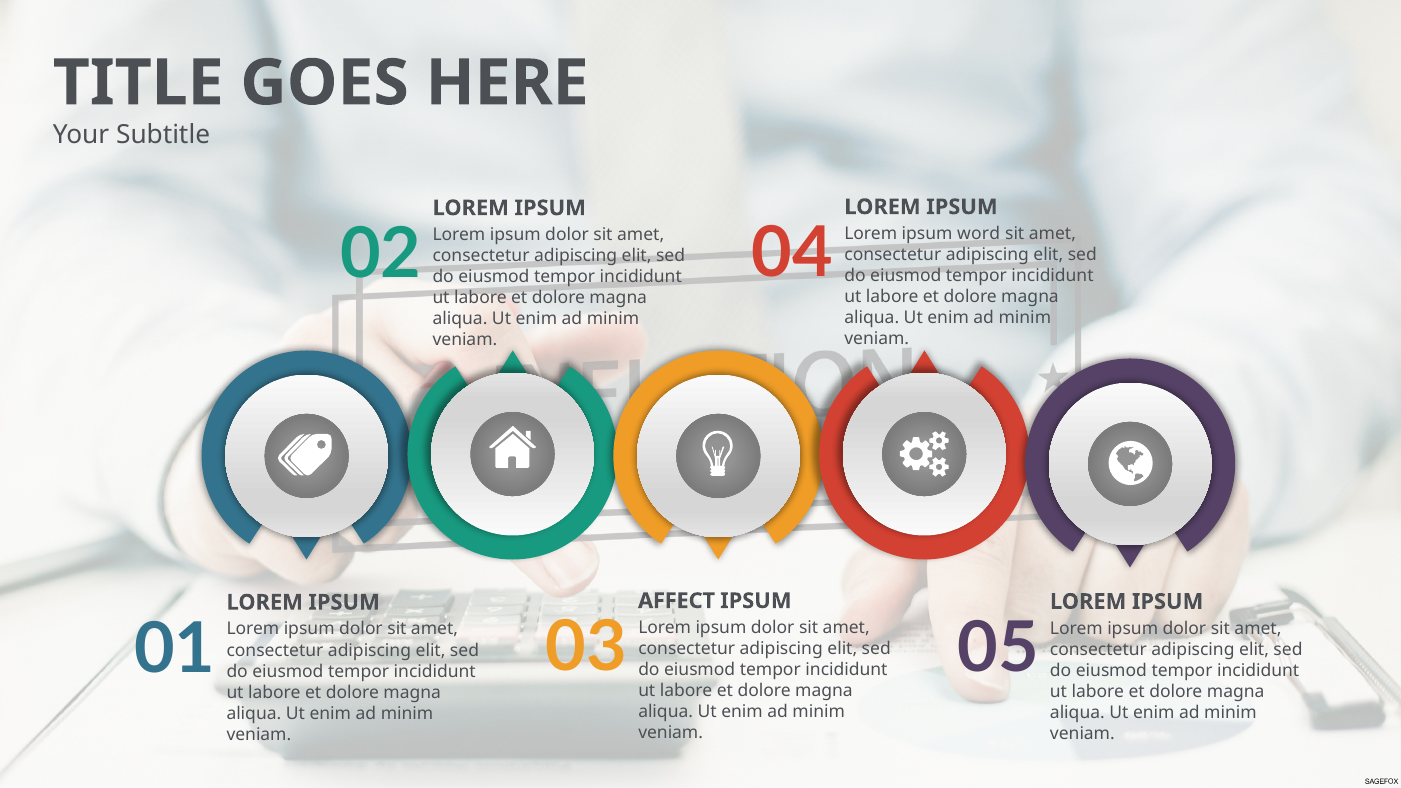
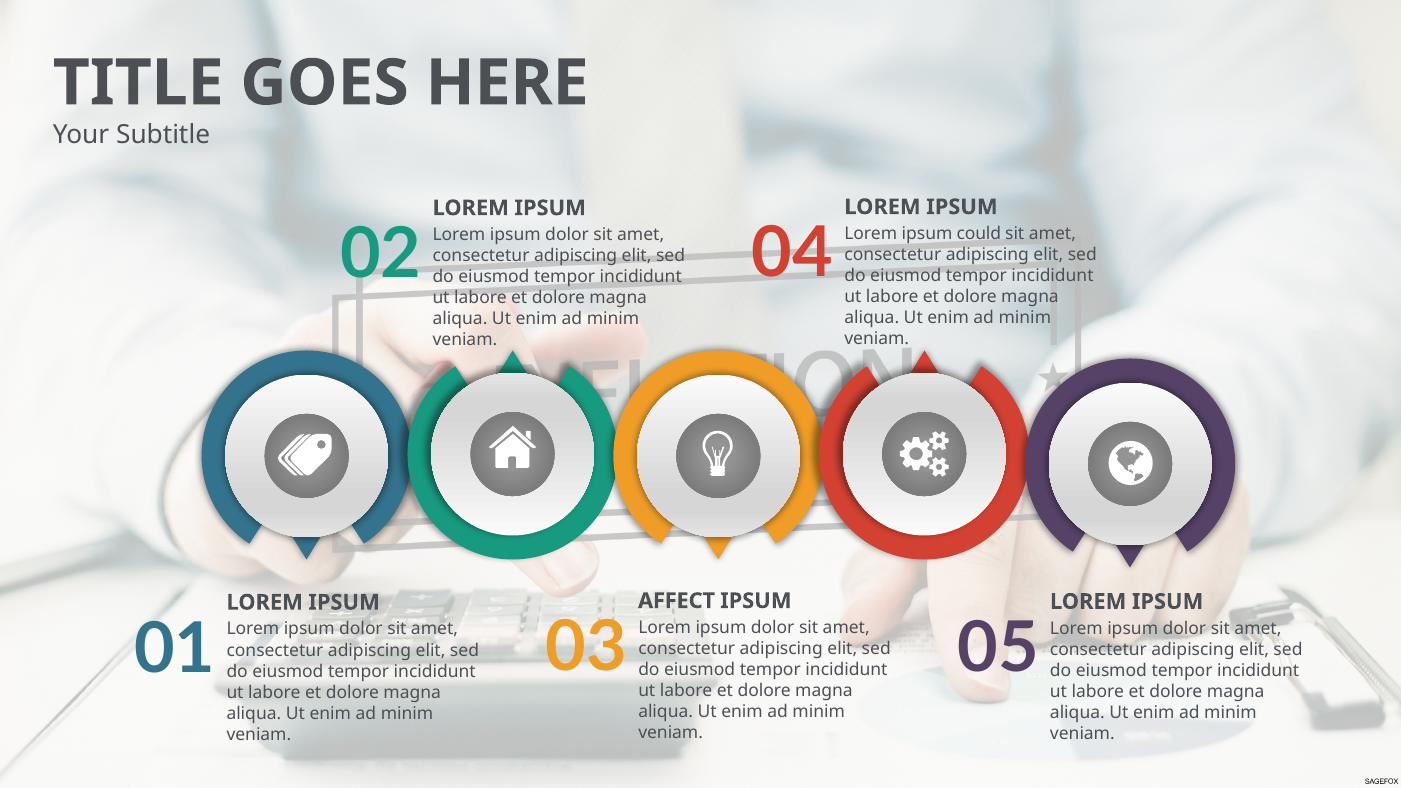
word: word -> could (979, 234)
